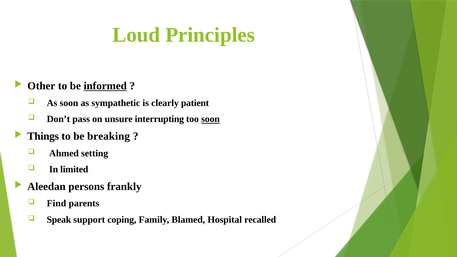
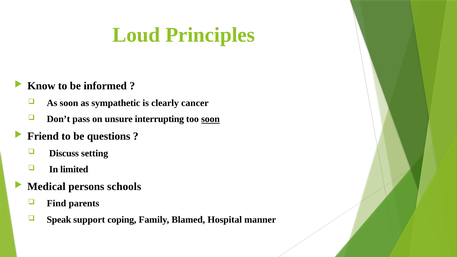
Other: Other -> Know (41, 86)
informed underline: present -> none (105, 86)
patient: patient -> cancer (195, 103)
Things: Things -> Friend (43, 136)
breaking: breaking -> questions (109, 136)
Ahmed: Ahmed -> Discuss (64, 153)
Aleedan: Aleedan -> Medical (46, 187)
frankly: frankly -> schools (124, 187)
recalled: recalled -> manner (260, 220)
